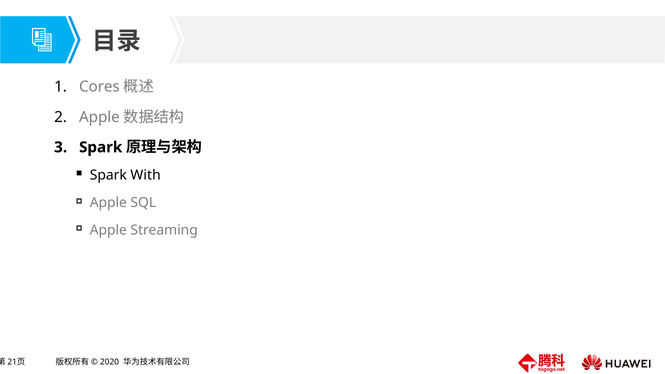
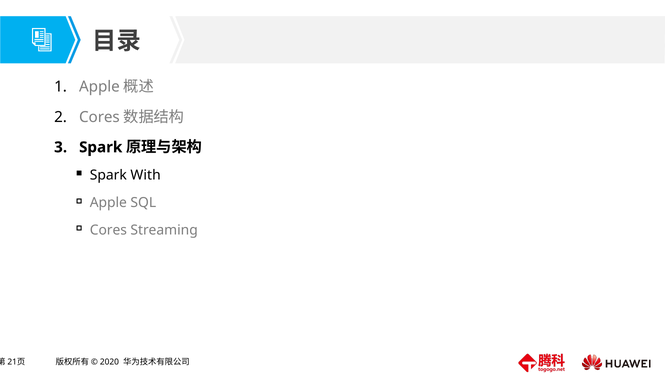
Cores: Cores -> Apple (99, 87)
Apple: Apple -> Cores (99, 117)
Apple: Apple -> Cores (108, 230)
